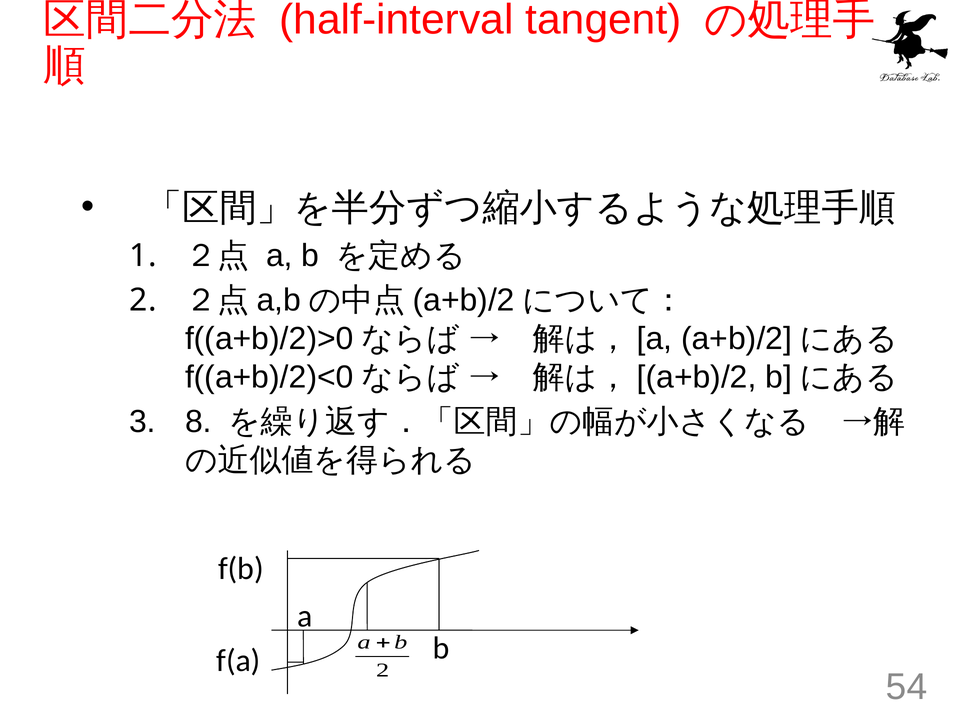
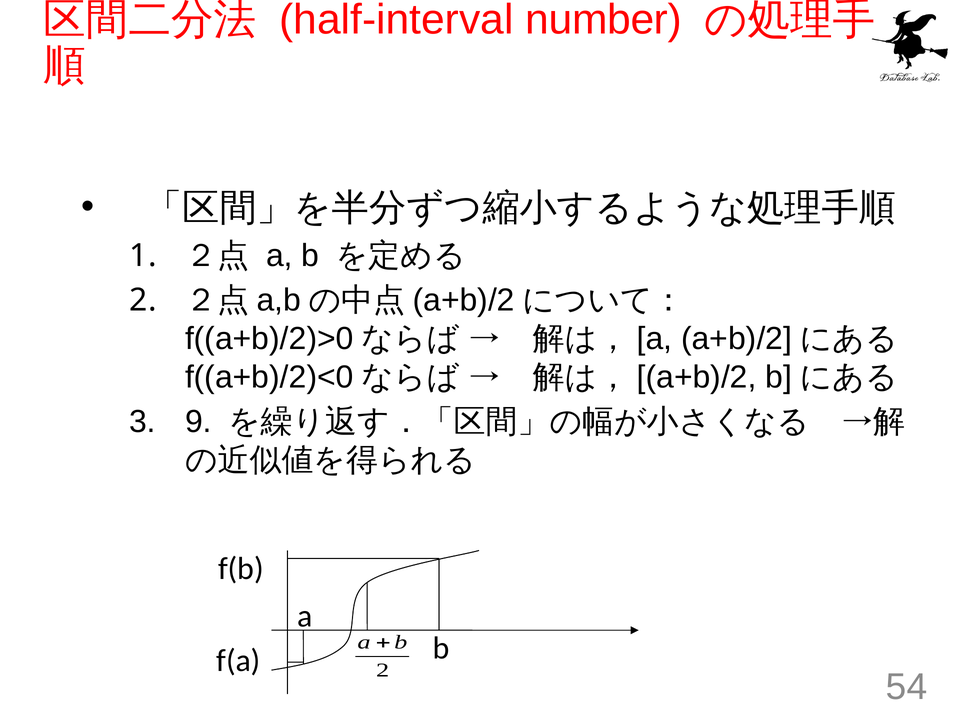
tangent: tangent -> number (604, 20)
8: 8 -> 9 (198, 422)
